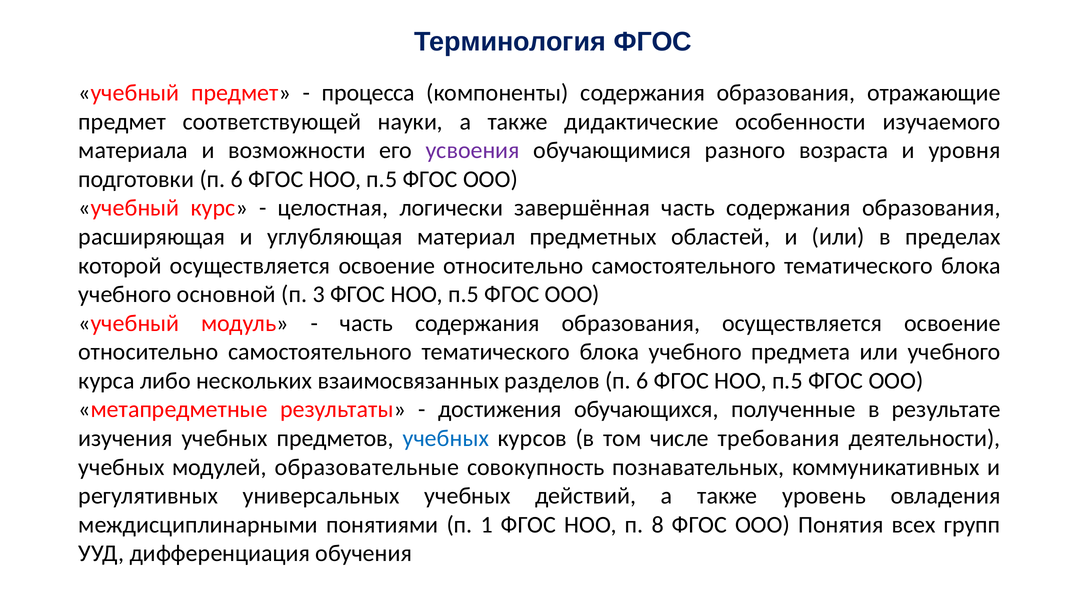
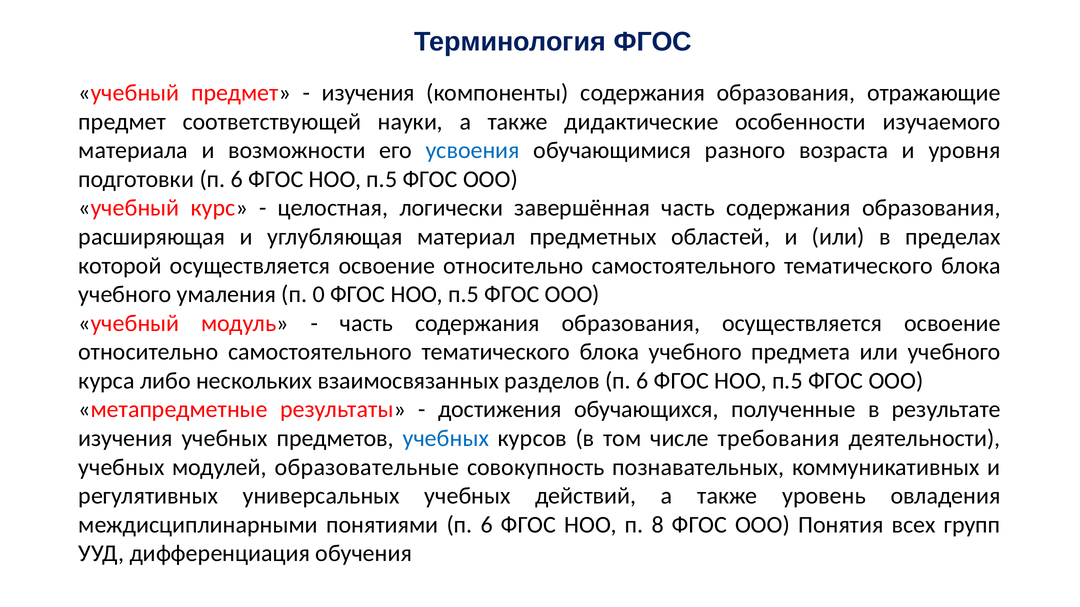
процесса: процесса -> изучения (368, 93)
усвоения colour: purple -> blue (473, 151)
основной: основной -> умаления (226, 295)
3: 3 -> 0 (319, 295)
понятиями п 1: 1 -> 6 (487, 525)
